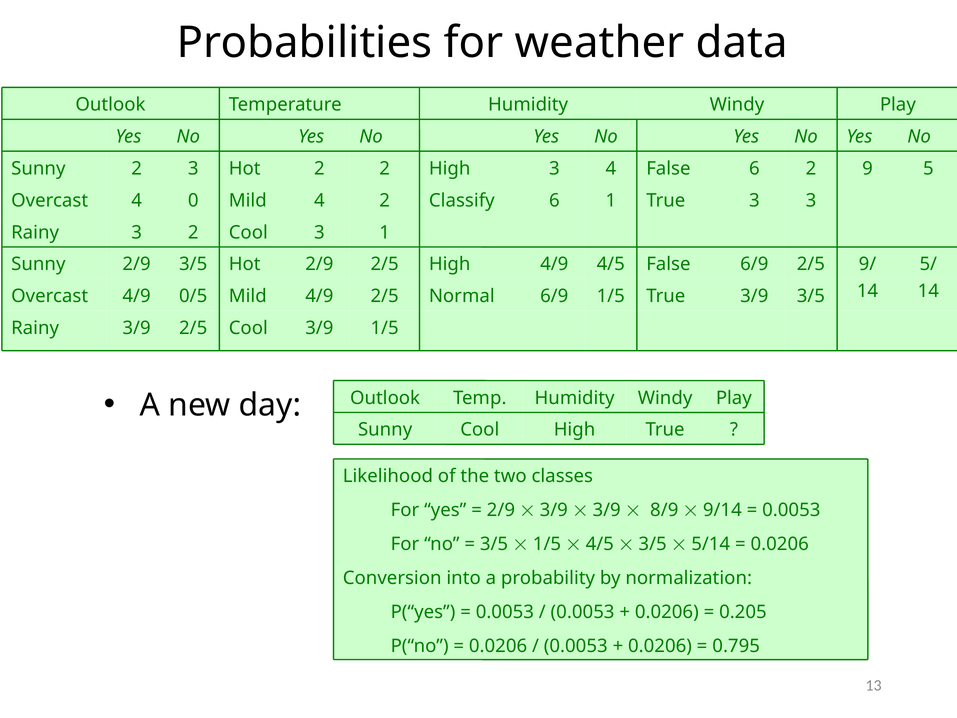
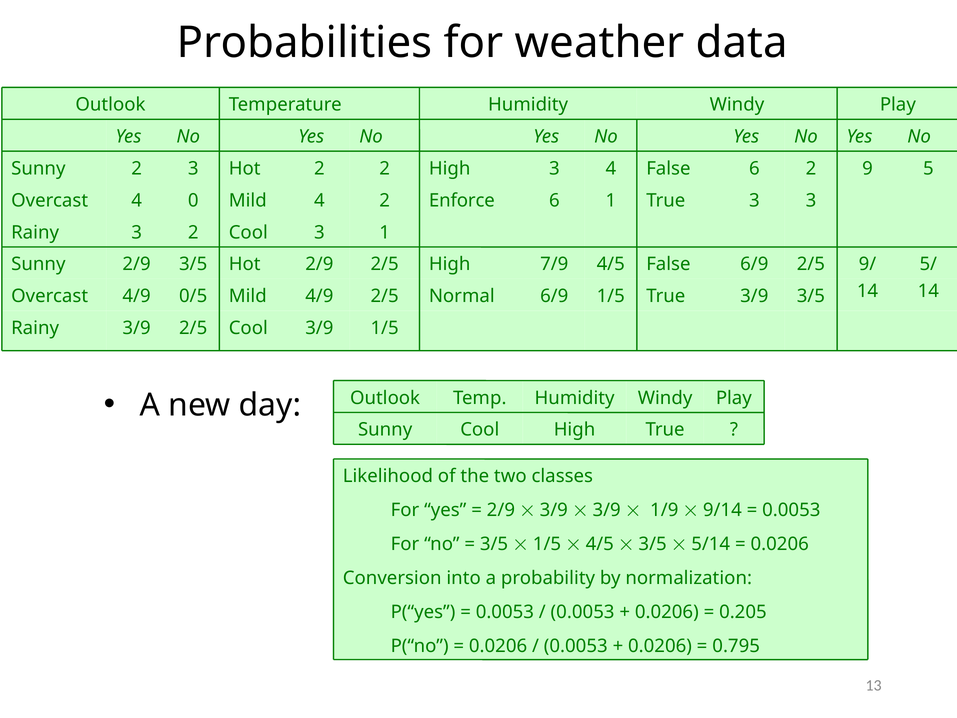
Classify: Classify -> Enforce (462, 200)
4/9: 4/9 -> 7/9 (554, 264)
8/9: 8/9 -> 1/9 (664, 510)
